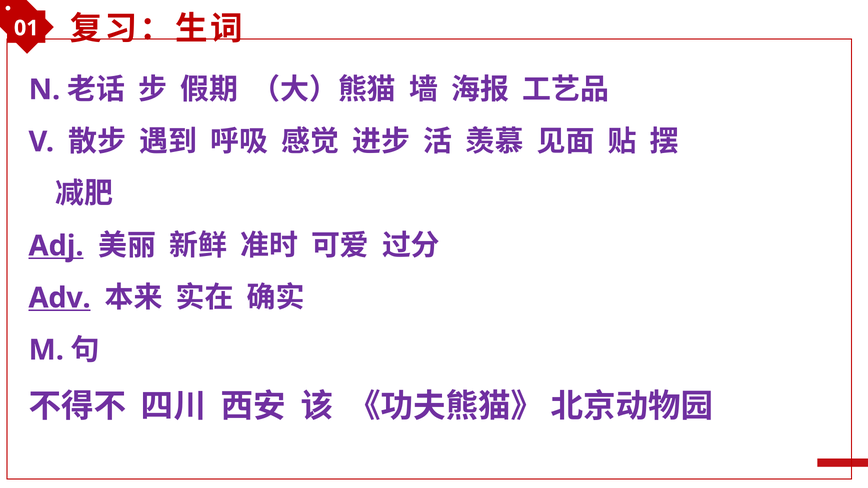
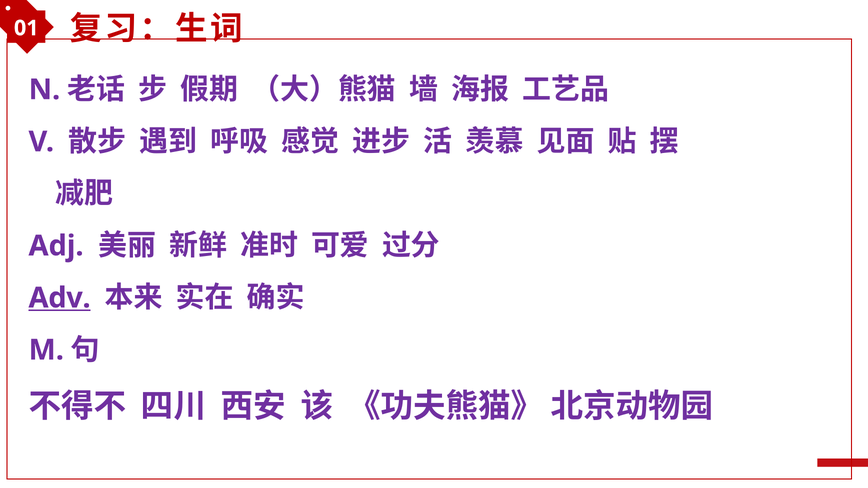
Adj underline: present -> none (56, 246)
